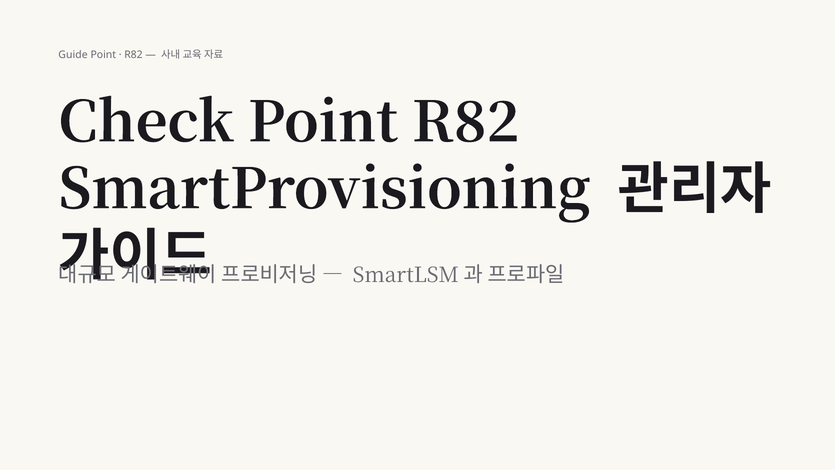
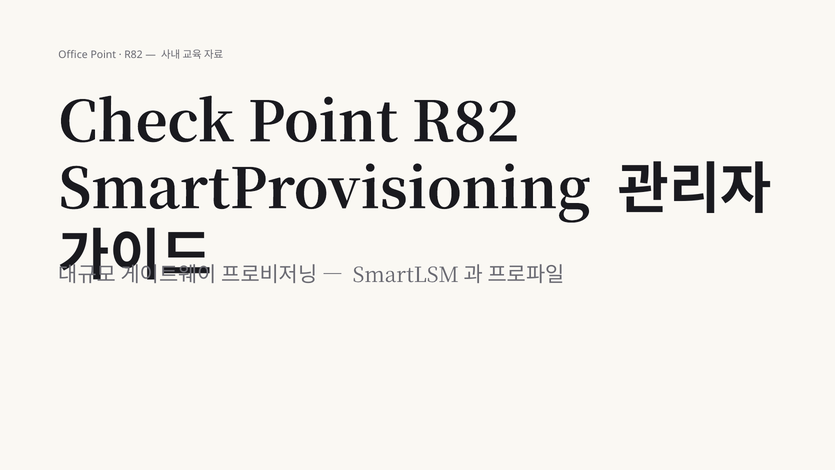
Guide: Guide -> Office (73, 55)
